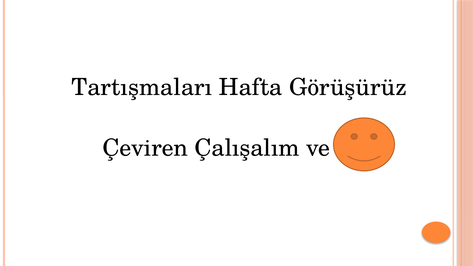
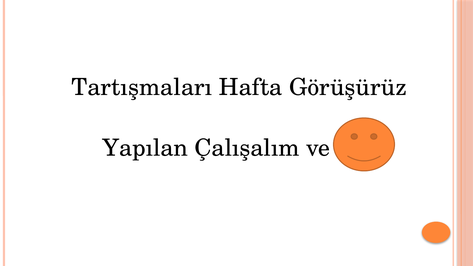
Çeviren: Çeviren -> Yapılan (145, 148)
